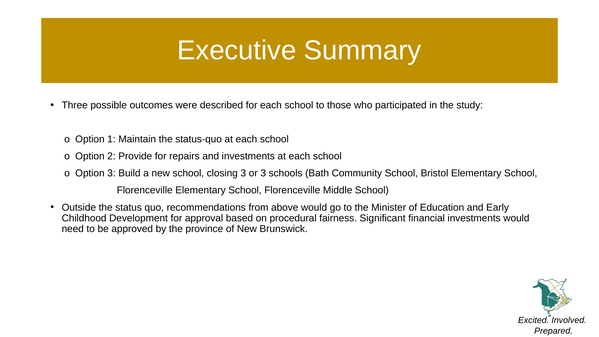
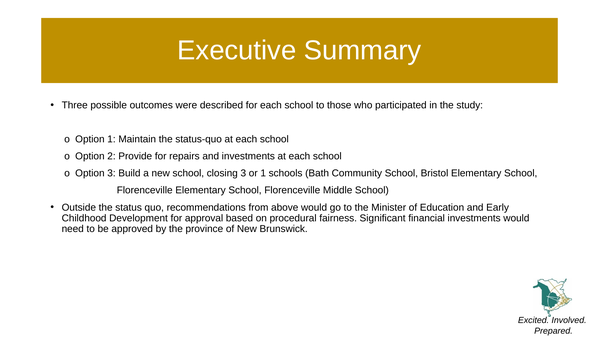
or 3: 3 -> 1 (263, 173)
